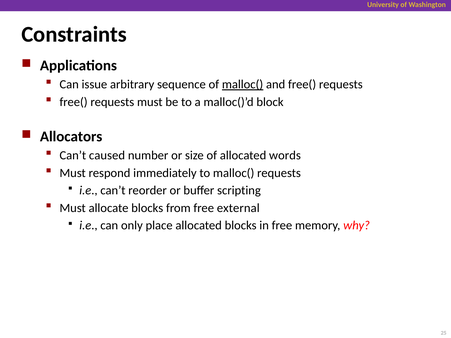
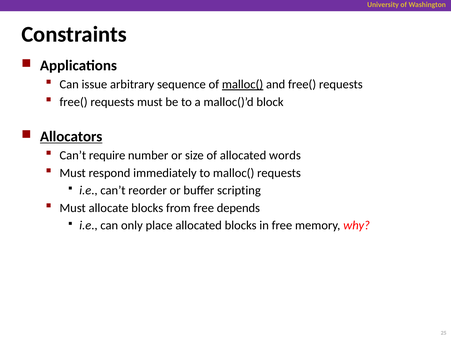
Allocators underline: none -> present (71, 137)
caused: caused -> require (107, 156)
external: external -> depends (238, 208)
